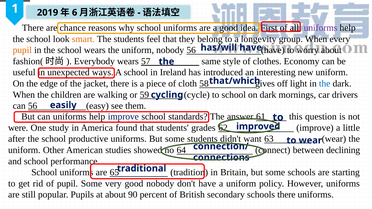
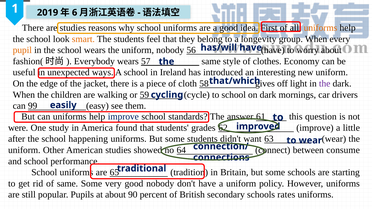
are chance: chance -> studies (73, 28)
uniforms colour: purple -> orange (321, 28)
the colour: blue -> purple (325, 84)
can 56: 56 -> 99 (33, 106)
productive: productive -> happening (88, 139)
declining: declining -> consume (343, 150)
of pupil: pupil -> same (67, 184)
schools there: there -> rates (286, 195)
